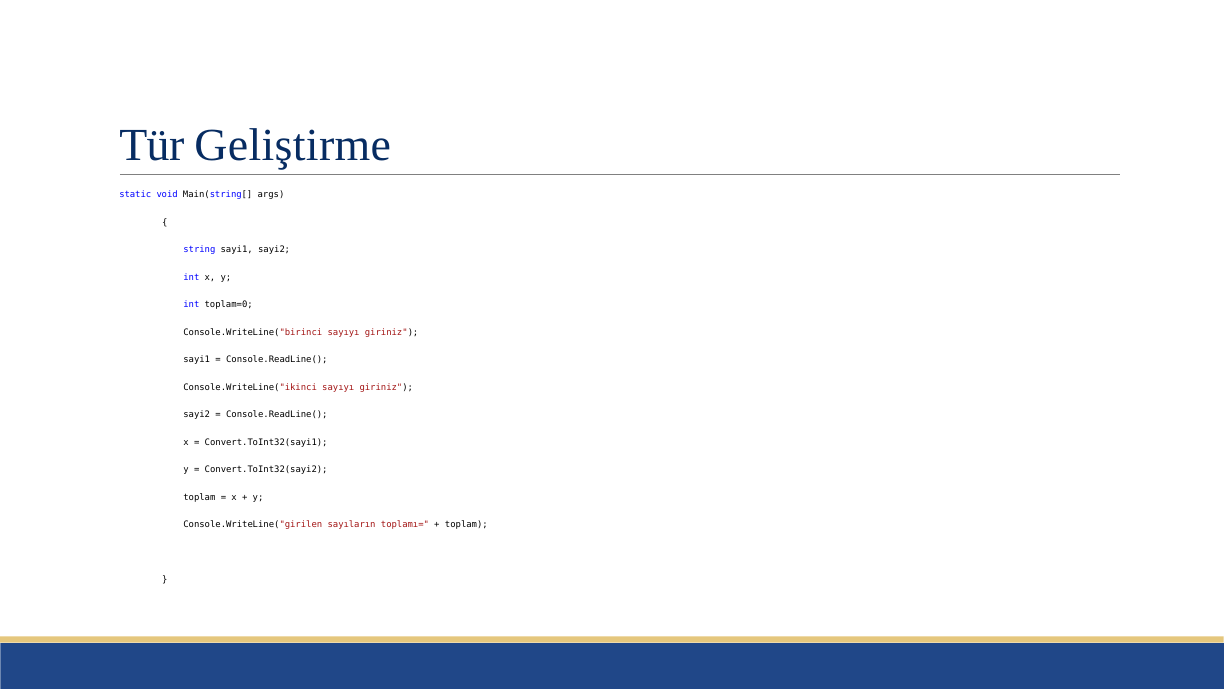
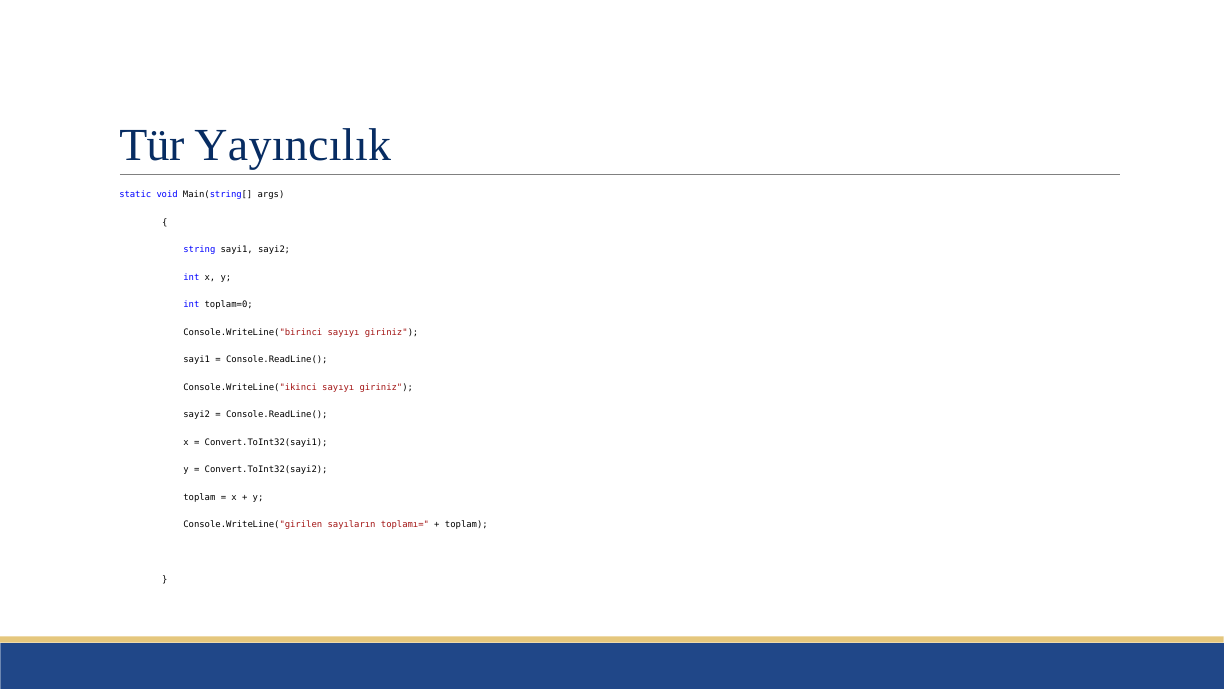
Geliştirme: Geliştirme -> Yayıncılık (293, 145)
